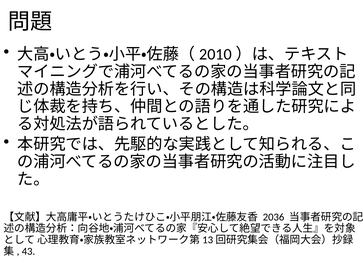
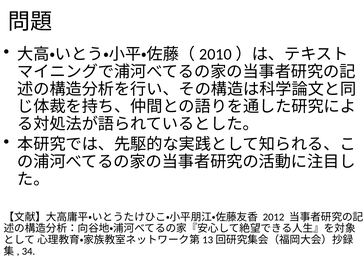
2036: 2036 -> 2012 (274, 217)
43: 43 -> 34 (28, 252)
